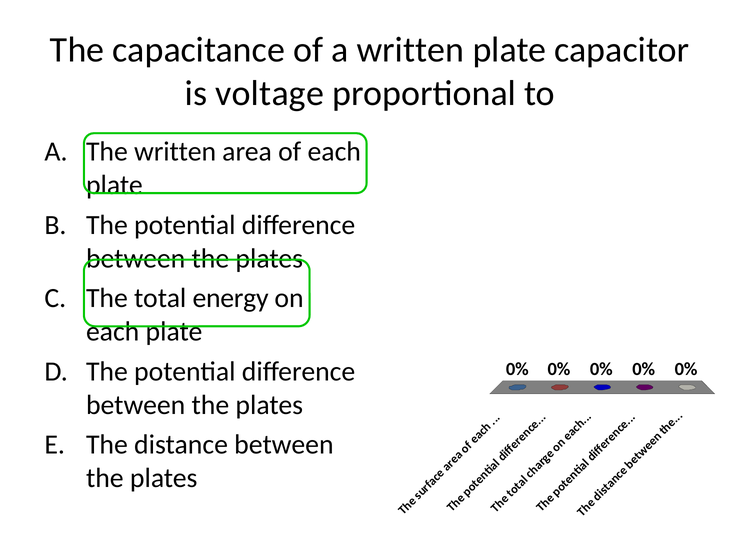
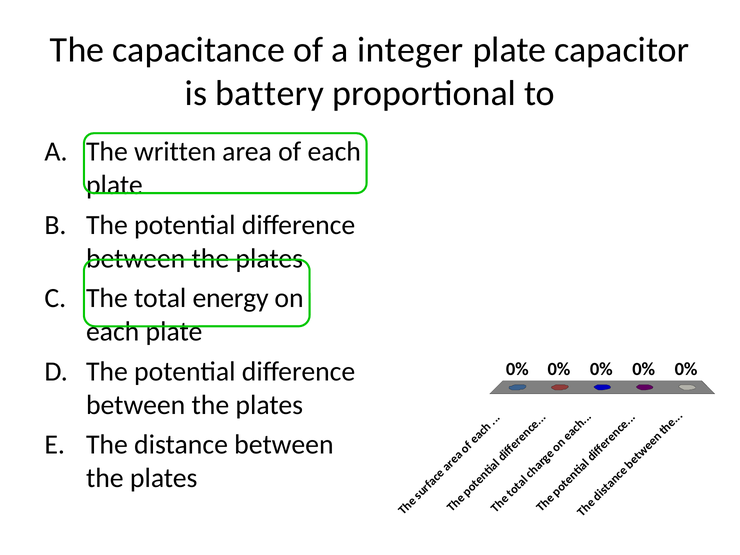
a written: written -> integer (410, 50)
voltage: voltage -> battery (270, 93)
